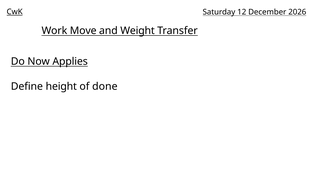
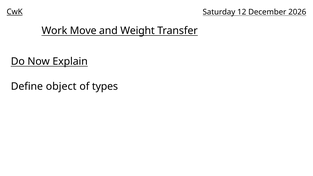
Applies: Applies -> Explain (70, 61)
height: height -> object (61, 87)
done: done -> types (105, 87)
